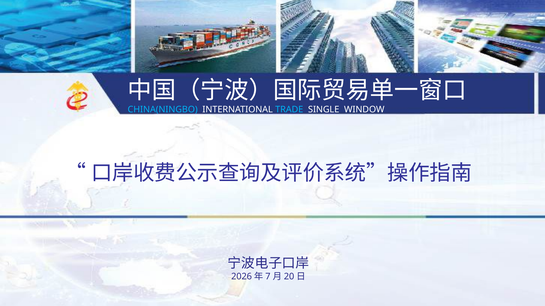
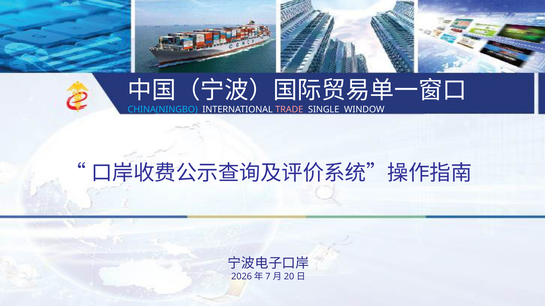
TRADE colour: light blue -> pink (289, 110)
